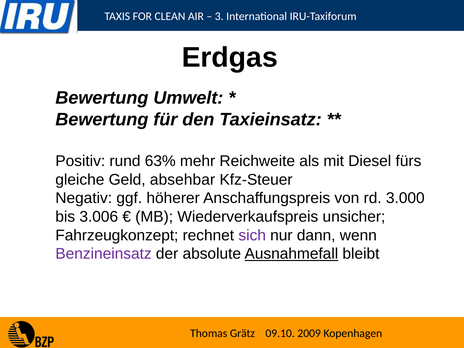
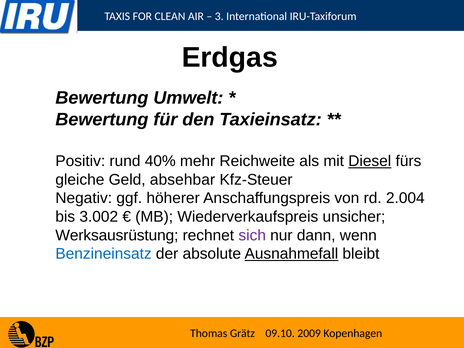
63%: 63% -> 40% (160, 161)
Diesel underline: none -> present (370, 161)
3.000: 3.000 -> 2.004 (405, 198)
3.006: 3.006 -> 3.002 (99, 217)
Fahrzeugkonzept: Fahrzeugkonzept -> Werksausrüstung (117, 235)
Benzineinsatz colour: purple -> blue (104, 254)
